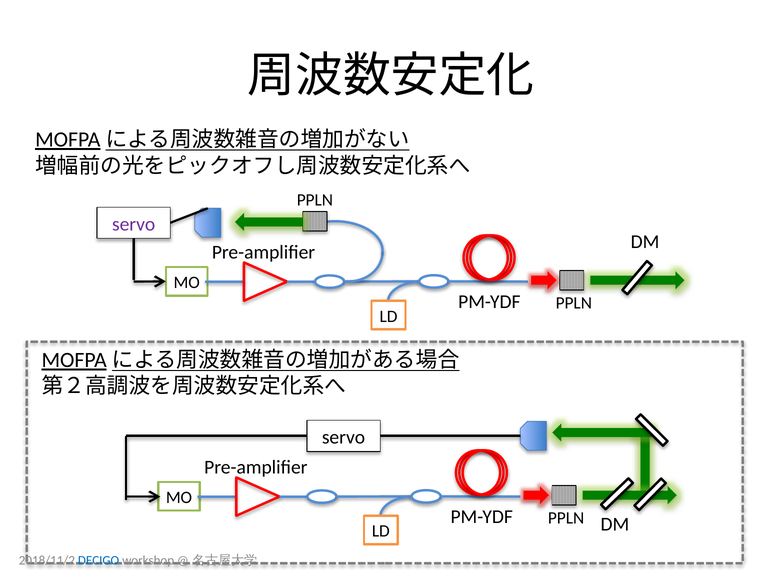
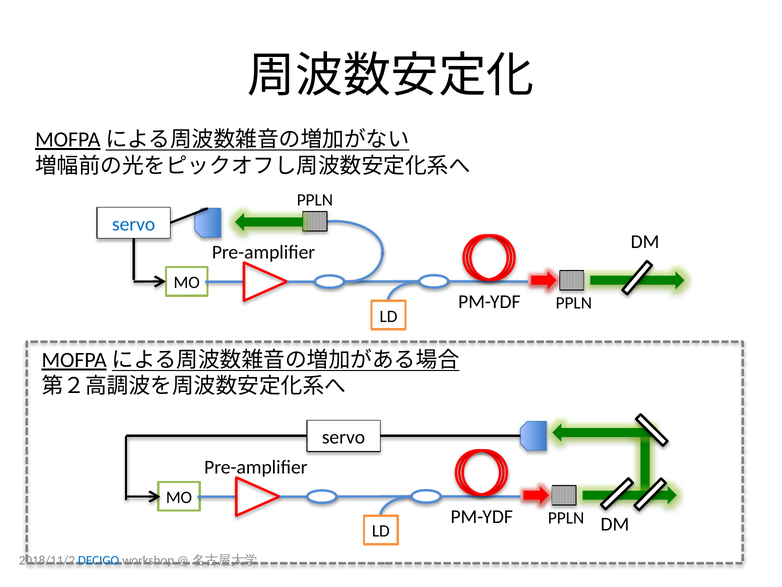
servo colour: purple -> blue (134, 224)
